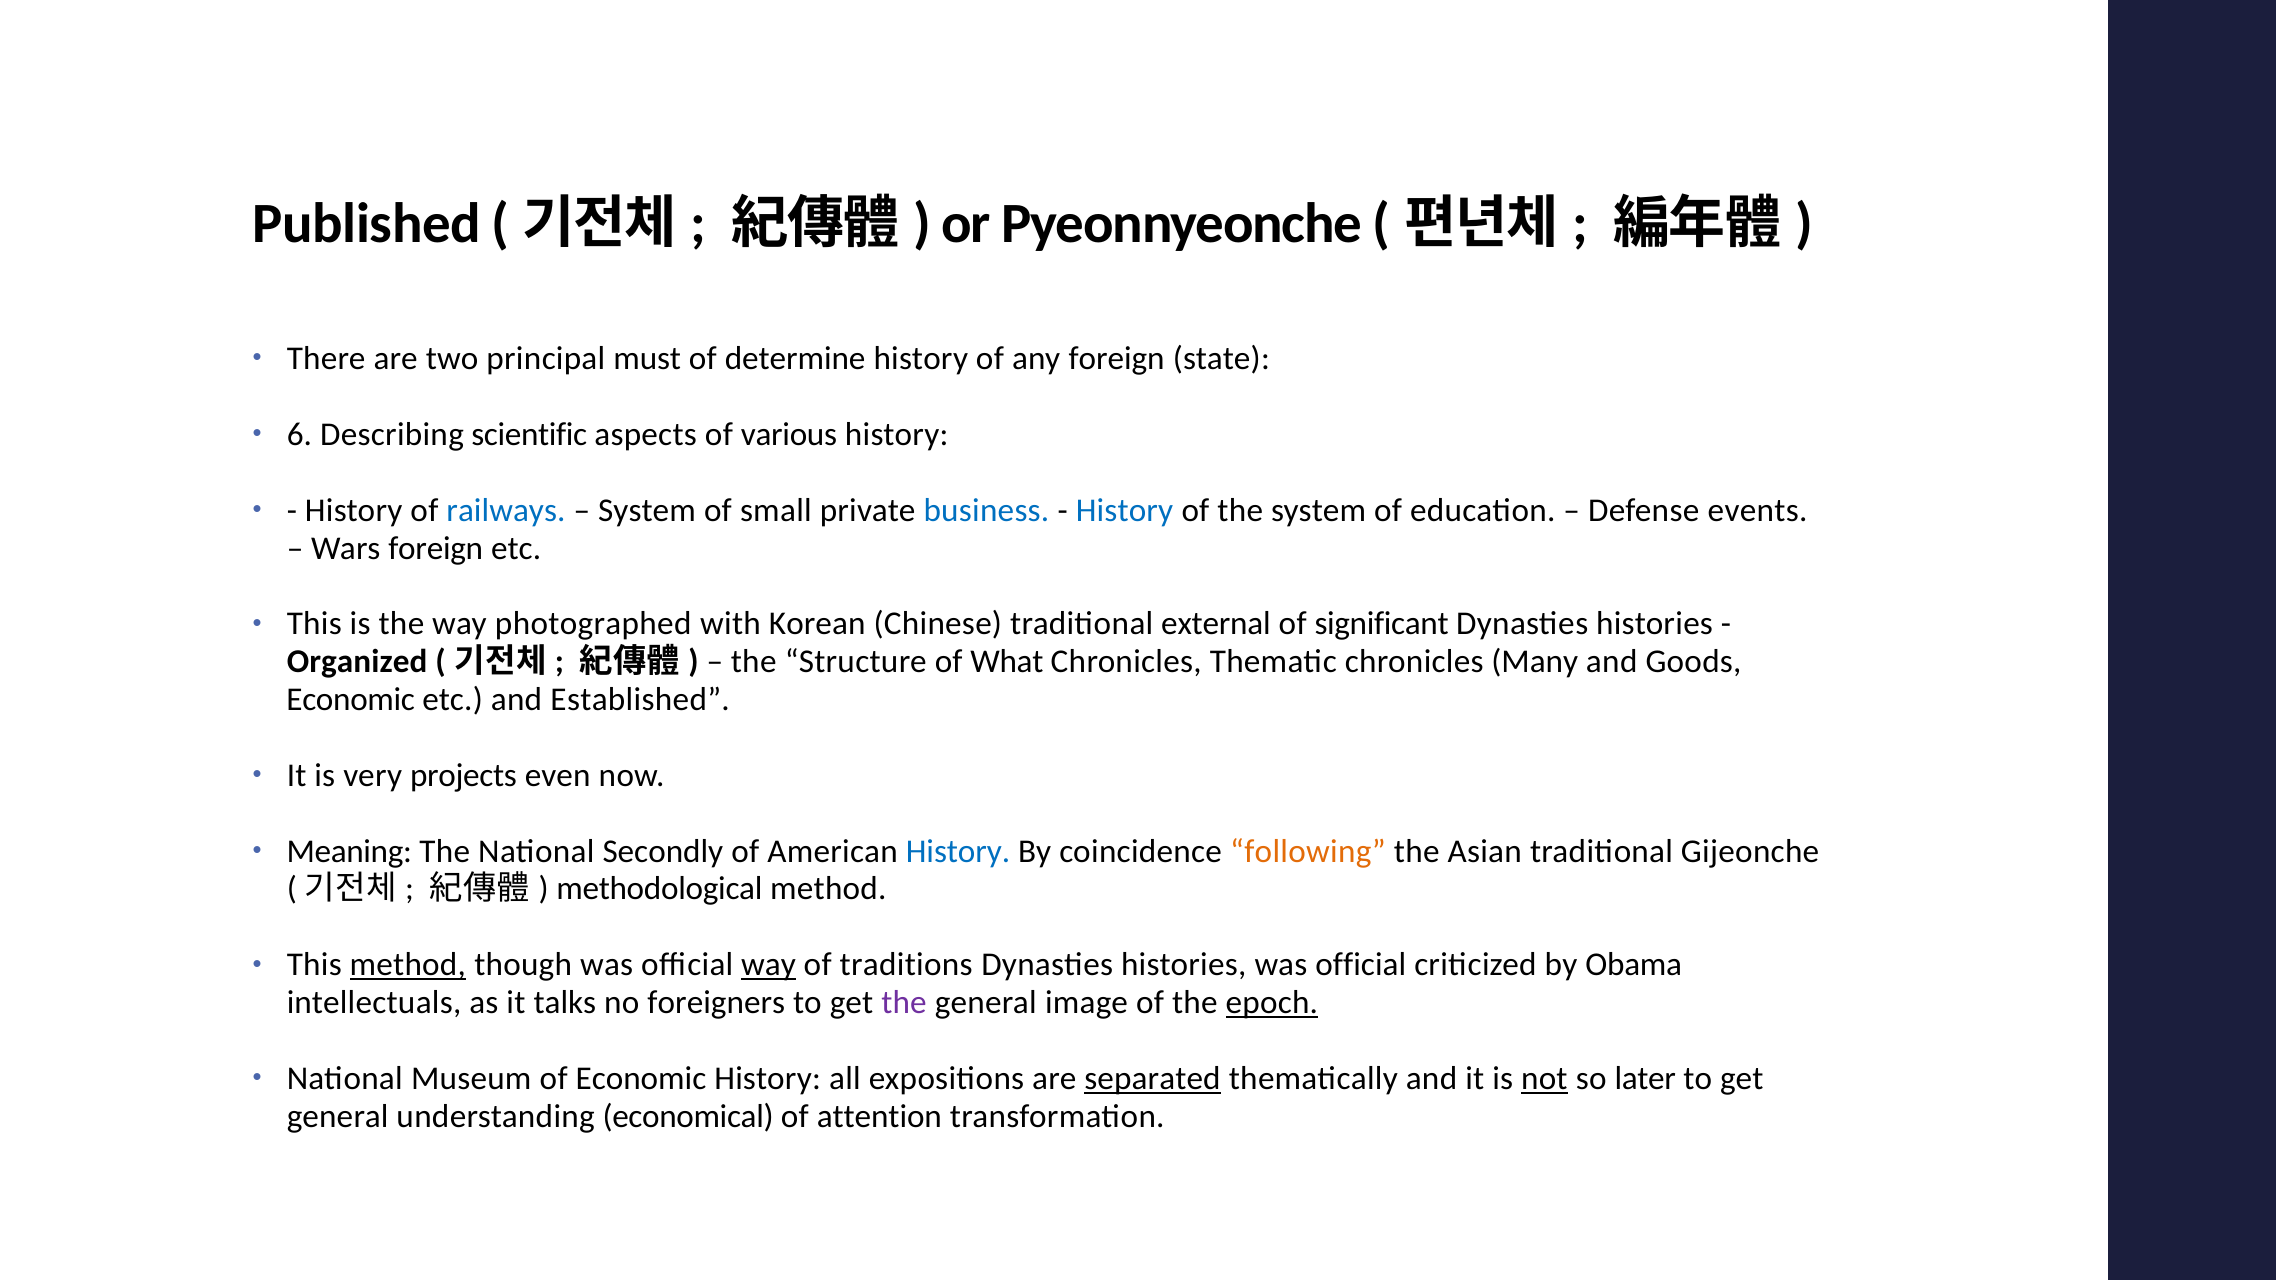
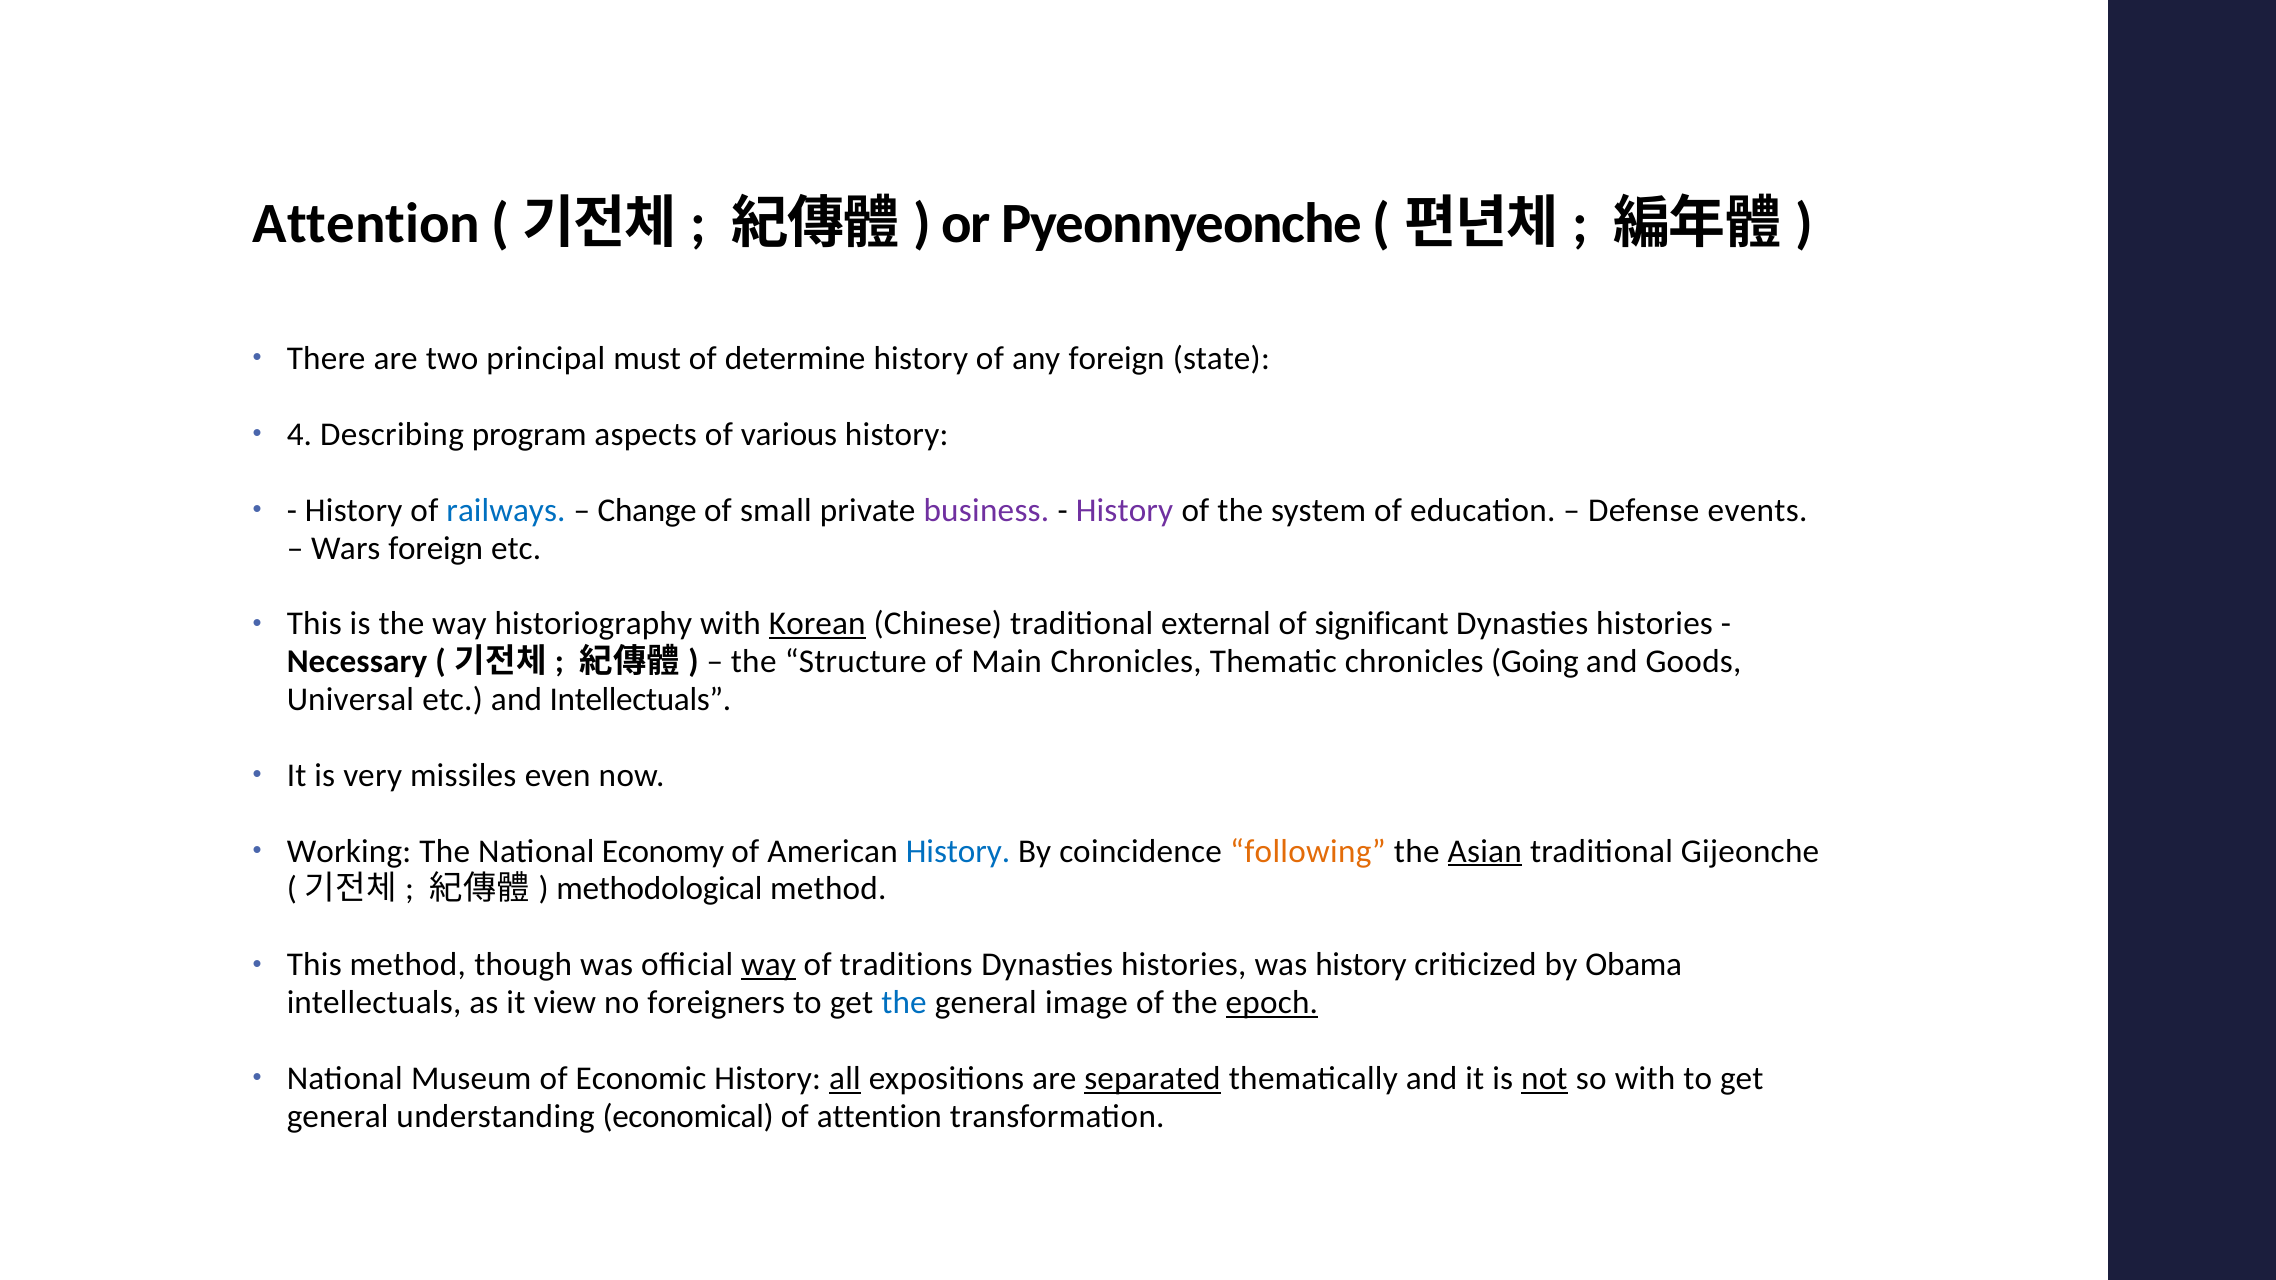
Published: Published -> Attention (367, 224)
6: 6 -> 4 (299, 435)
scientific: scientific -> program (529, 435)
System: System -> Change (647, 510)
business colour: blue -> purple (986, 510)
History colour: blue -> purple (1125, 510)
photographed: photographed -> historiography (593, 624)
Korean underline: none -> present (817, 624)
Organized: Organized -> Necessary (357, 662)
What: What -> Main (1007, 662)
Many: Many -> Going (1535, 662)
Economic: Economic -> Universal (350, 700)
and Established: Established -> Intellectuals (641, 700)
projects: projects -> missiles (463, 776)
Meaning: Meaning -> Working (349, 851)
Secondly: Secondly -> Economy (663, 851)
Asian underline: none -> present (1485, 851)
method underline: present -> none (408, 965)
histories was official: official -> history (1361, 965)
talks: talks -> view (565, 1003)
the colour: purple -> blue (904, 1003)
all underline: none -> present (845, 1079)
so later: later -> with (1645, 1079)
